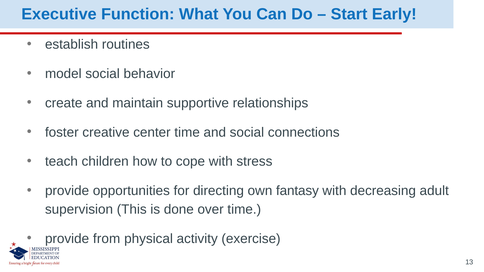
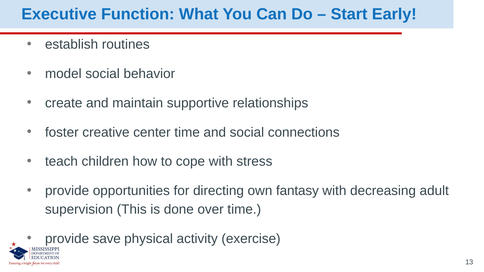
from: from -> save (107, 239)
